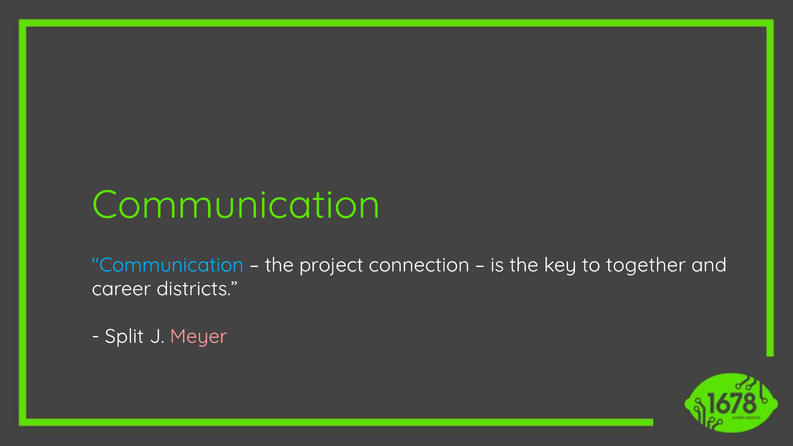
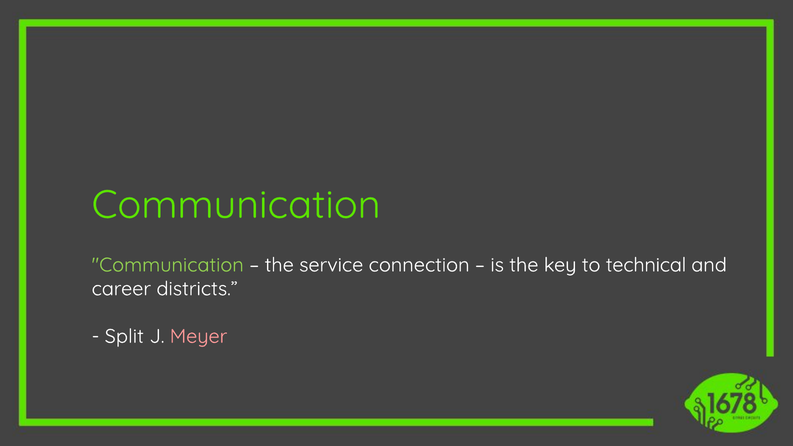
Communication colour: light blue -> light green (168, 265)
project: project -> service (331, 265)
together: together -> technical (646, 265)
